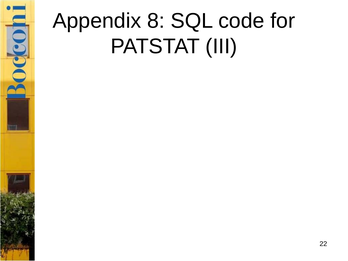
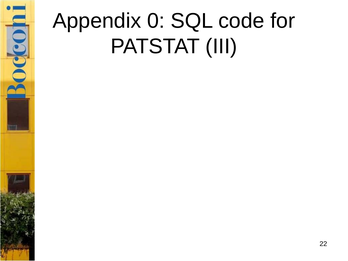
8: 8 -> 0 (156, 21)
